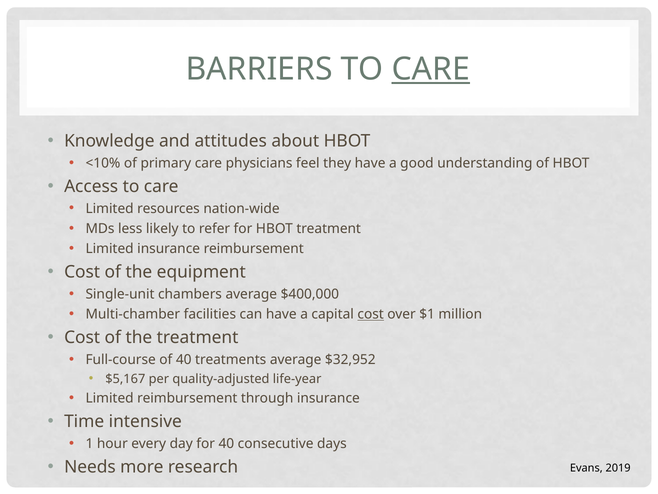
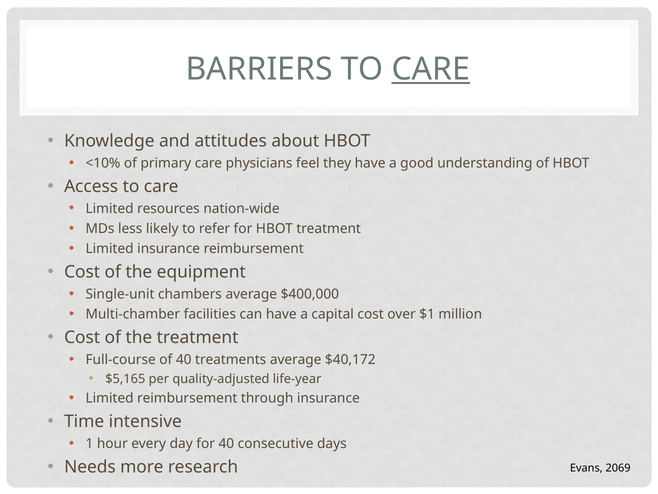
cost underline: present -> none (371, 314)
$32,952: $32,952 -> $40,172 (350, 359)
$5,167: $5,167 -> $5,165 (125, 378)
2019: 2019 -> 2069 (618, 468)
